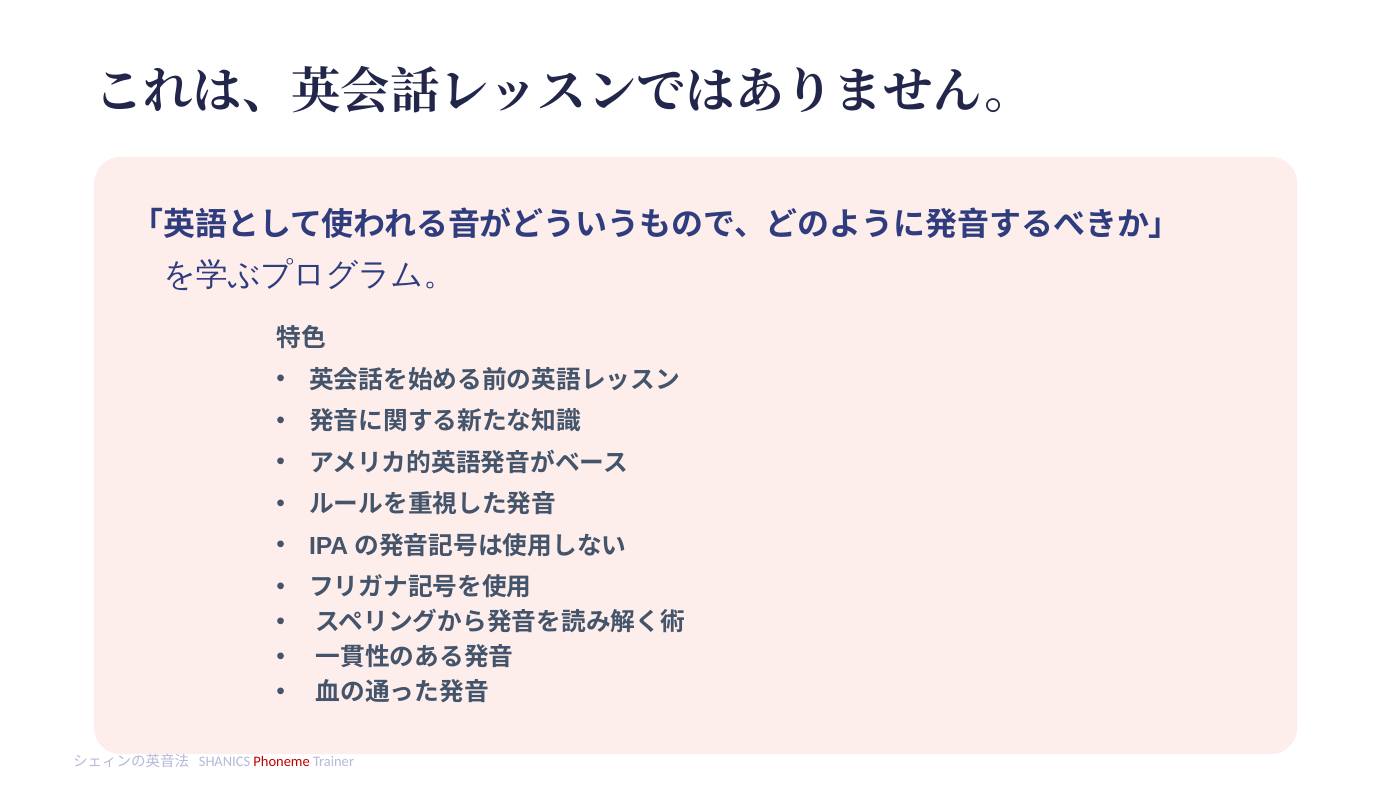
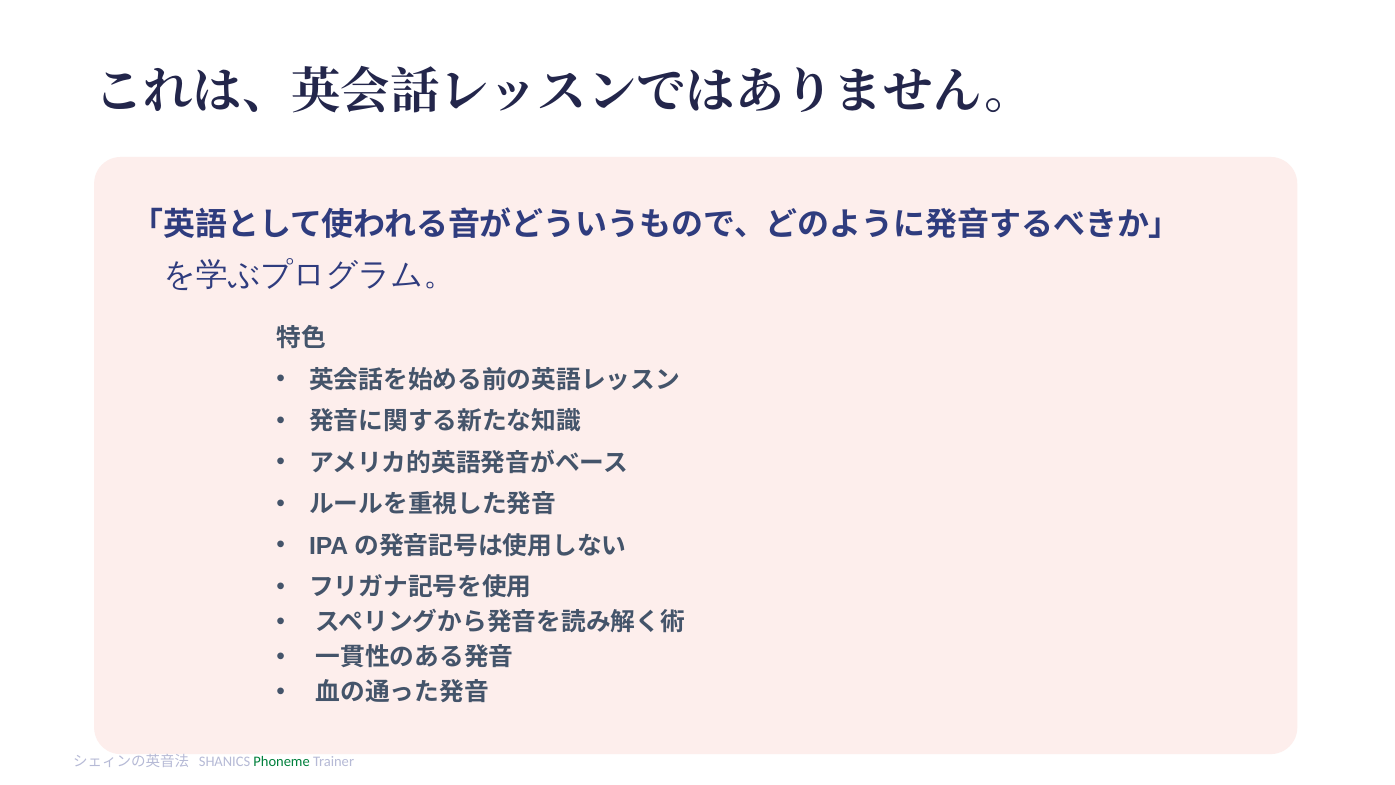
Phoneme colour: red -> green (282, 762)
